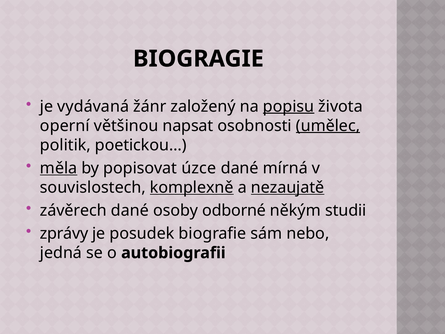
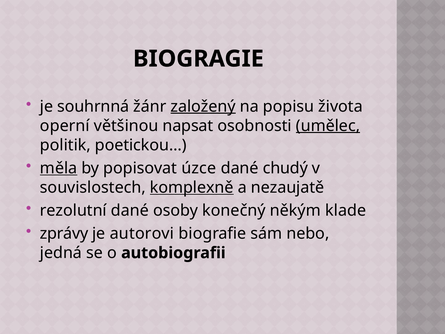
vydávaná: vydávaná -> souhrnná (93, 106)
založený underline: none -> present (203, 106)
popisu underline: present -> none (289, 106)
mírná: mírná -> chudý (285, 168)
nezaujatě underline: present -> none (288, 187)
závěrech: závěrech -> rezolutní (73, 210)
odborné: odborné -> konečný (234, 210)
studii: studii -> klade (346, 210)
posudek: posudek -> autorovi (142, 233)
